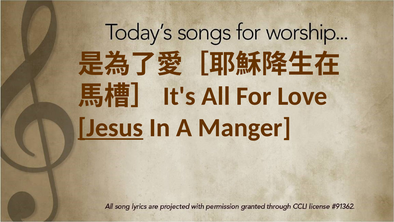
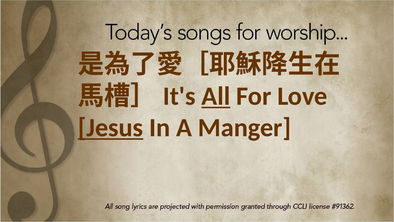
All underline: none -> present (216, 96)
